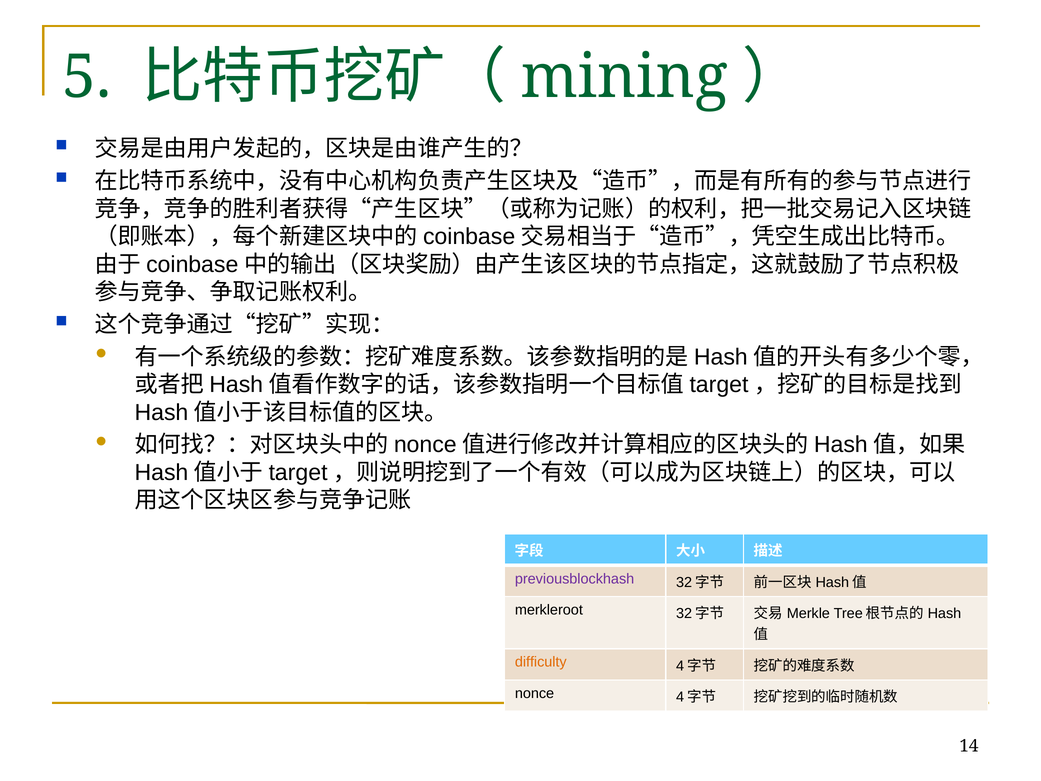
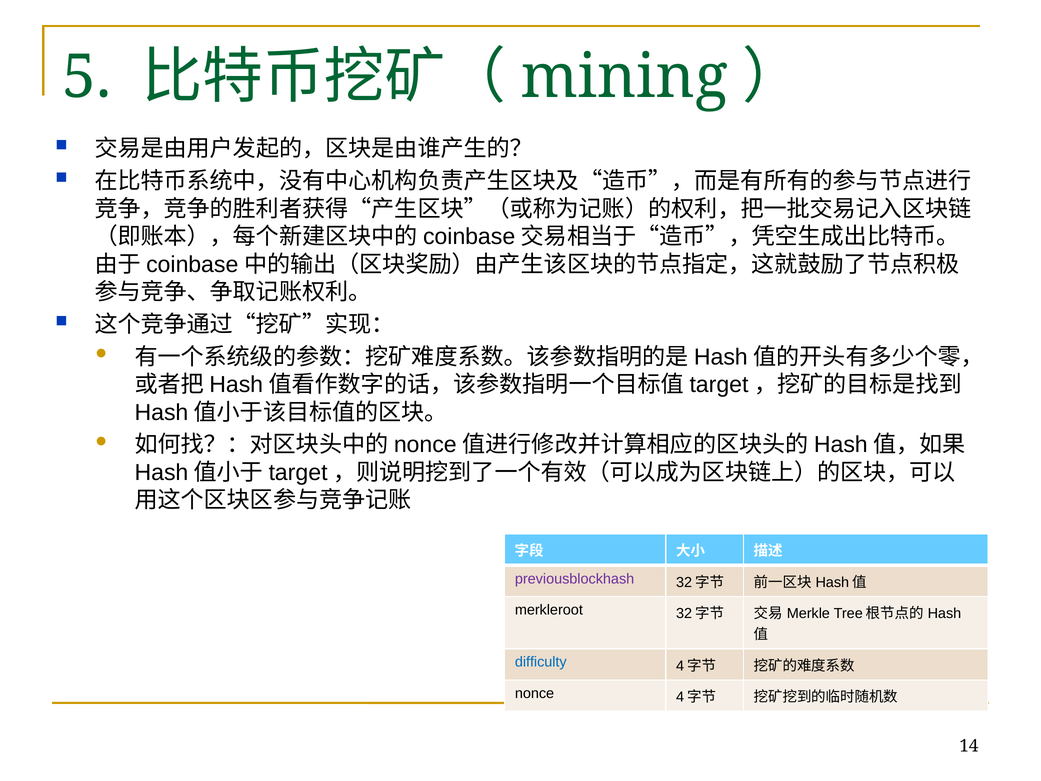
difficulty colour: orange -> blue (541, 662)
